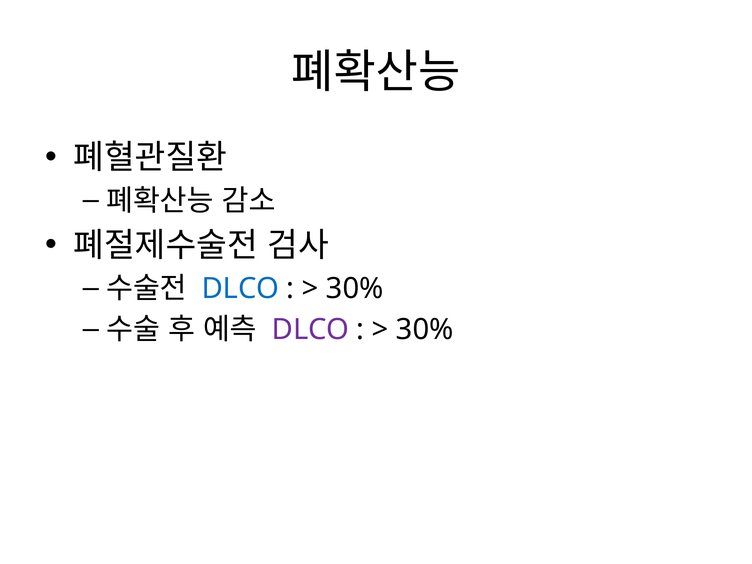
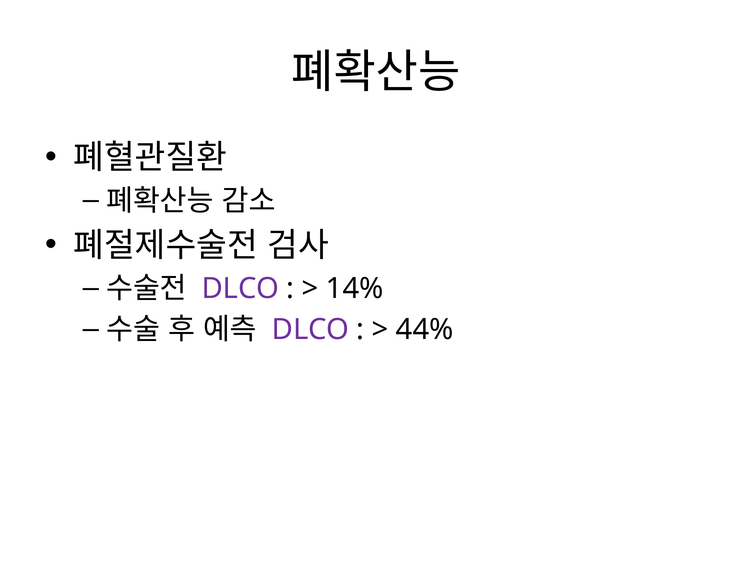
DLCO colour: blue -> purple (240, 289)
30%: 30% -> 14% (355, 289)
30%: 30% -> 44% (425, 330)
